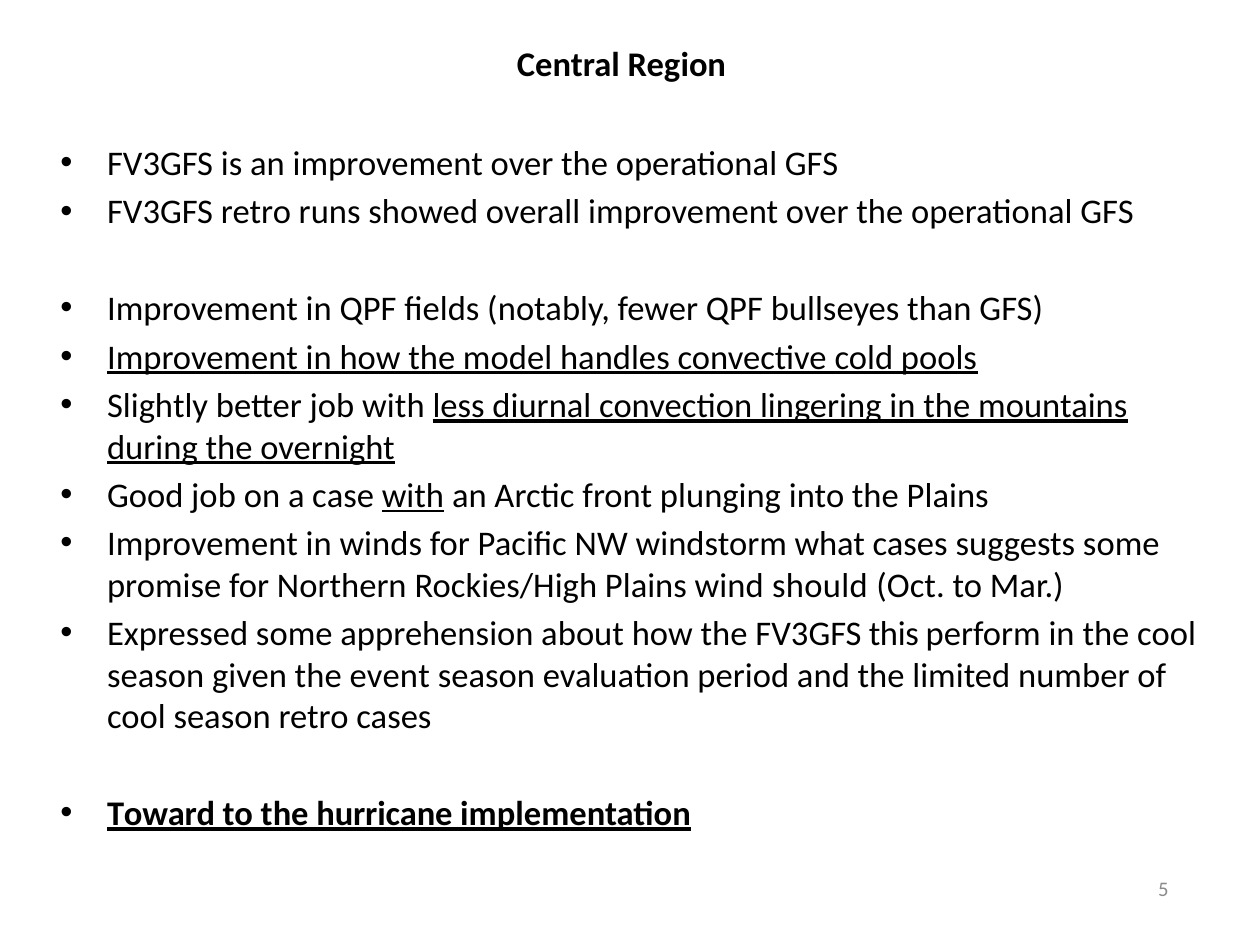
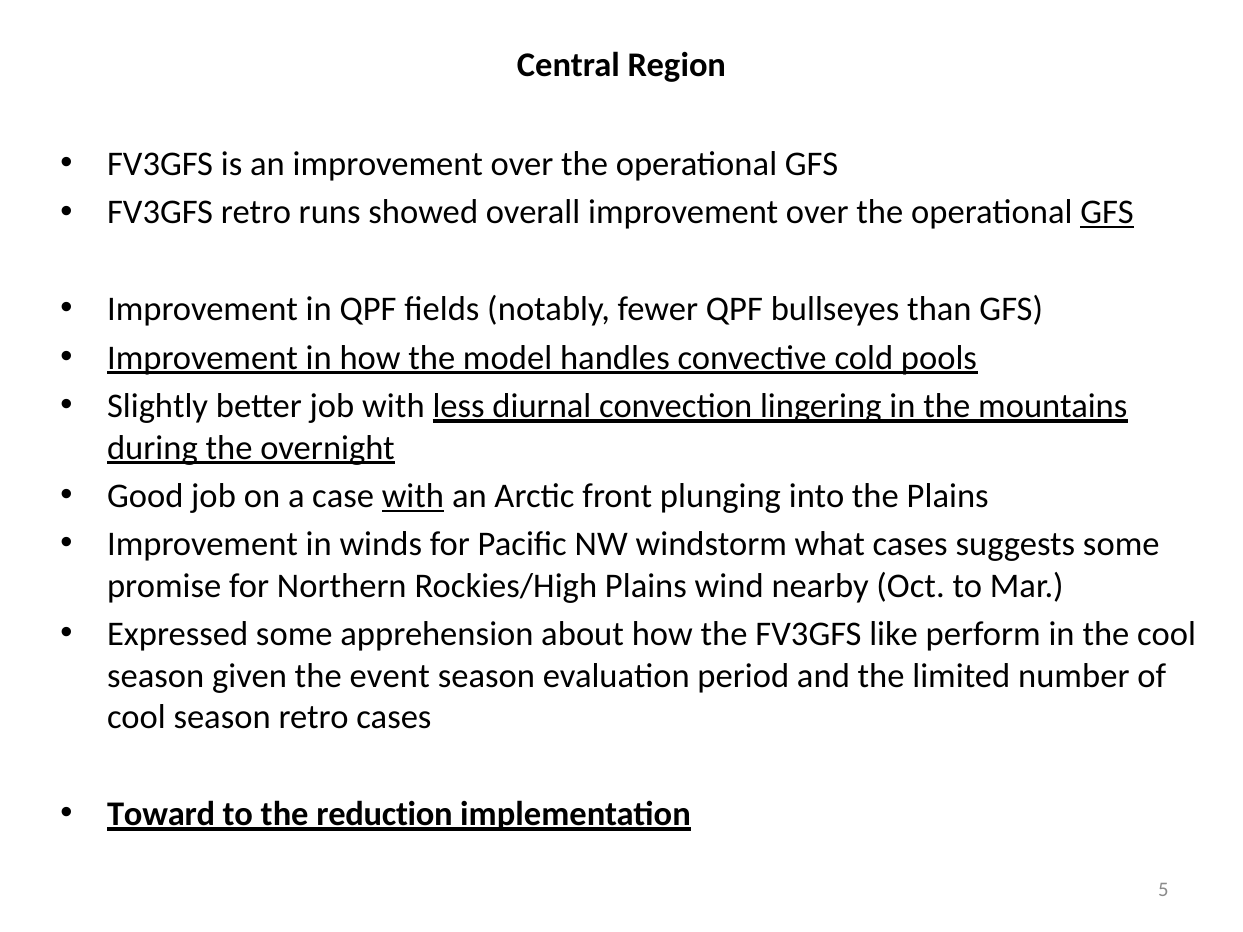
GFS underline: none -> present (1107, 213)
should: should -> nearby (820, 586)
this: this -> like (894, 634)
hurricane: hurricane -> reduction (385, 814)
